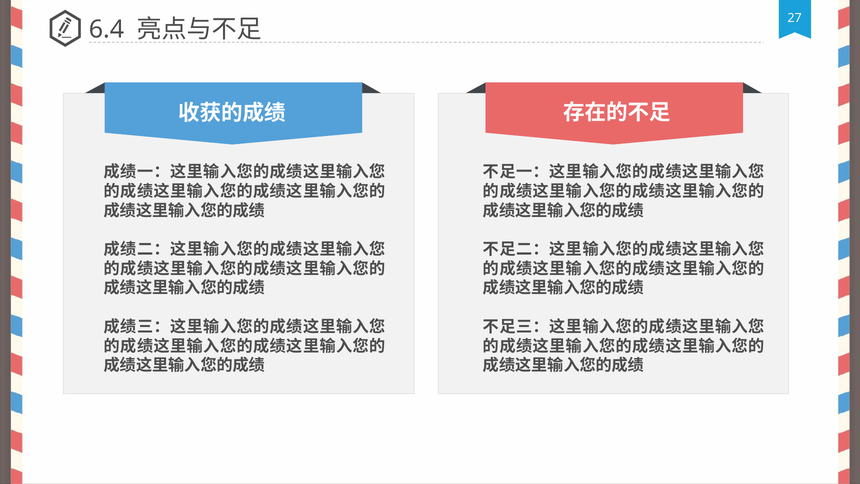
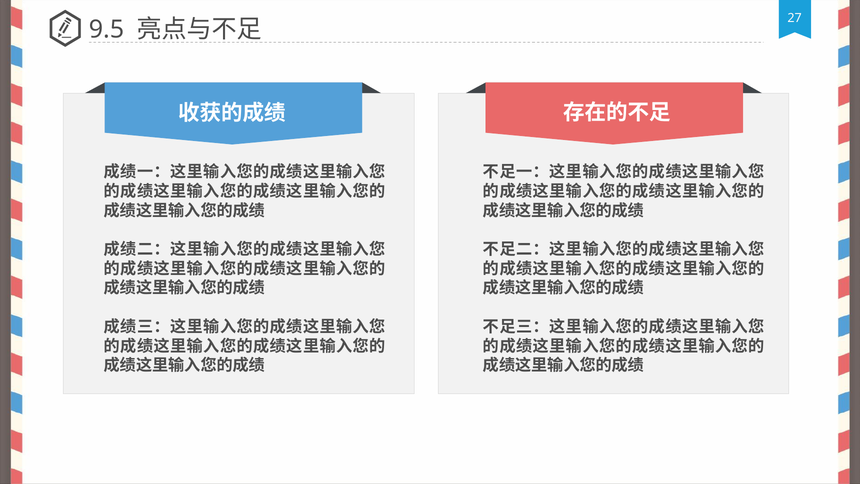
6.4: 6.4 -> 9.5 (106, 30)
